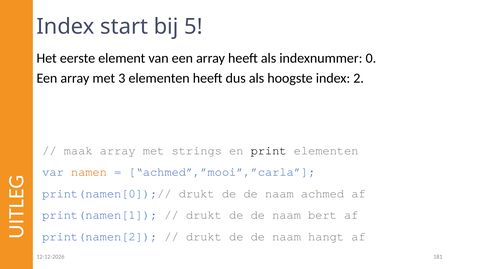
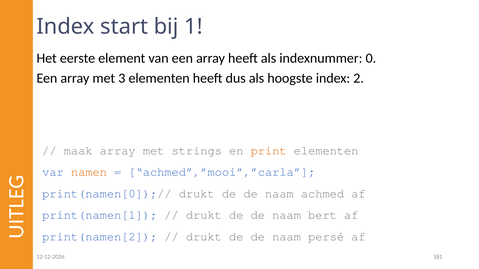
5: 5 -> 1 (193, 27)
print colour: black -> orange (269, 151)
hangt: hangt -> persé (326, 237)
